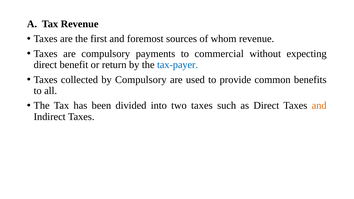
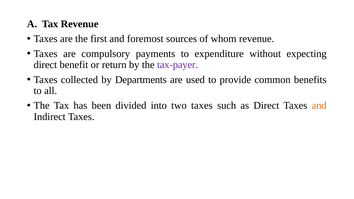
commercial: commercial -> expenditure (219, 54)
tax-payer colour: blue -> purple (178, 65)
by Compulsory: Compulsory -> Departments (141, 80)
